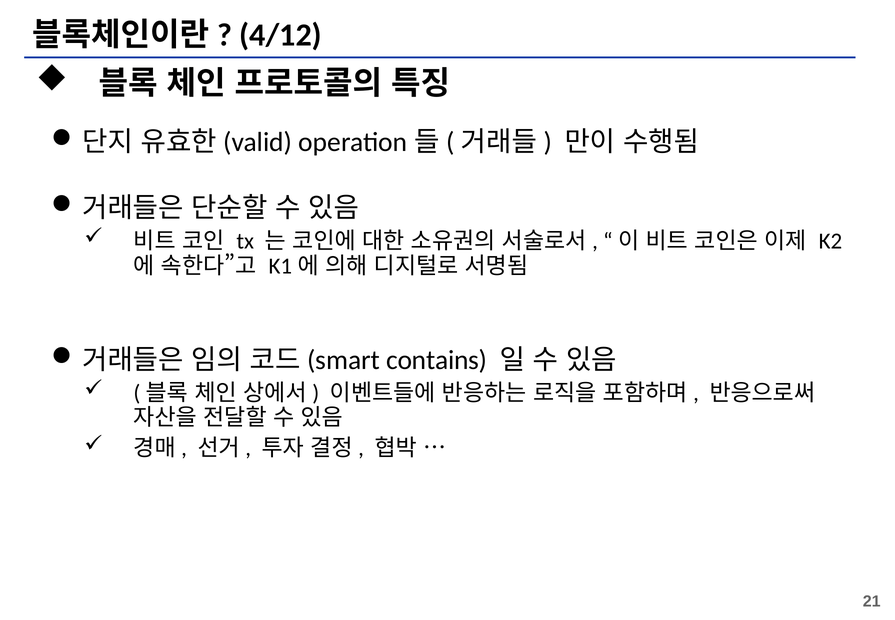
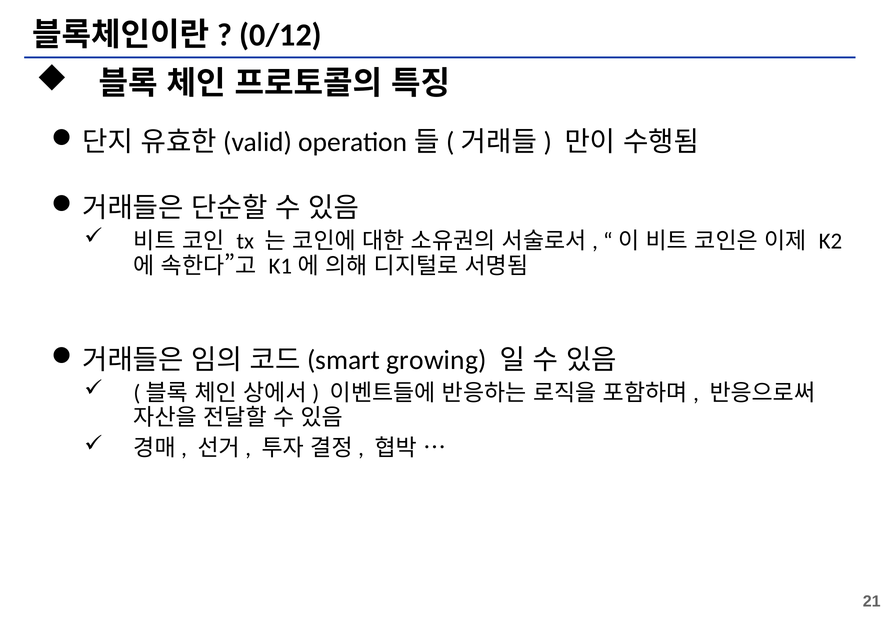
4/12: 4/12 -> 0/12 (281, 35)
contains: contains -> growing (436, 360)
